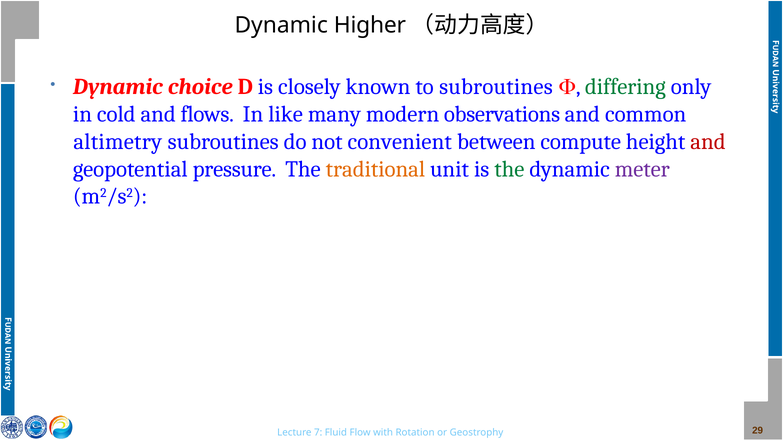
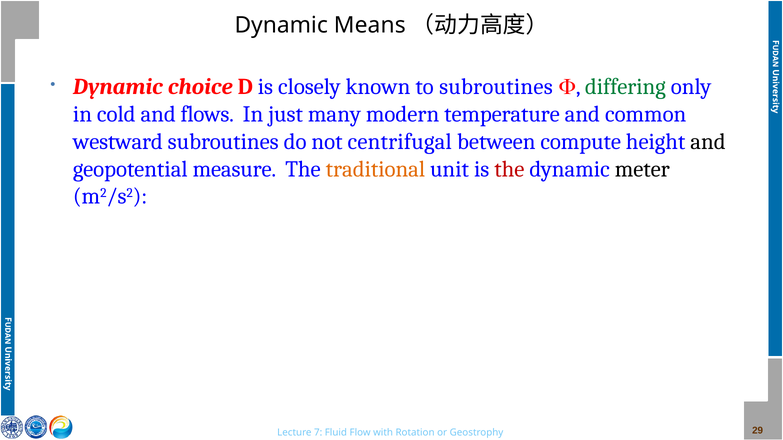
Higher: Higher -> Means (370, 25)
like: like -> just (286, 114)
observations: observations -> temperature (502, 114)
altimetry: altimetry -> westward (118, 142)
convenient: convenient -> centrifugal (400, 142)
and colour: red -> black (708, 142)
pressure: pressure -> measure (234, 169)
the colour: green -> red (509, 169)
meter colour: purple -> black (642, 169)
